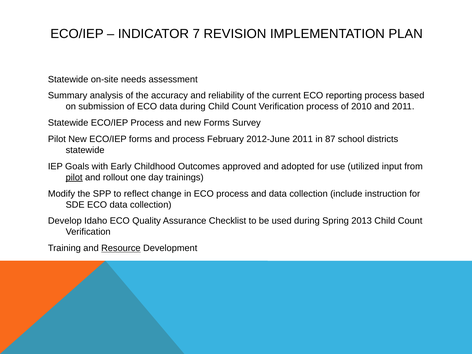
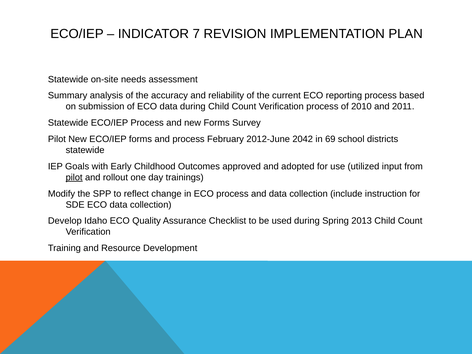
2012-June 2011: 2011 -> 2042 (303, 139)
87: 87 -> 69 (330, 139)
Resource underline: present -> none (121, 248)
